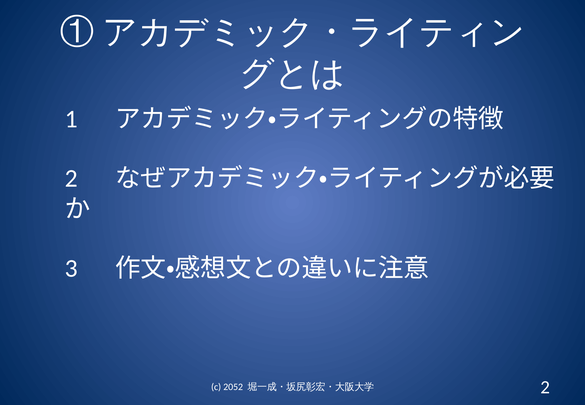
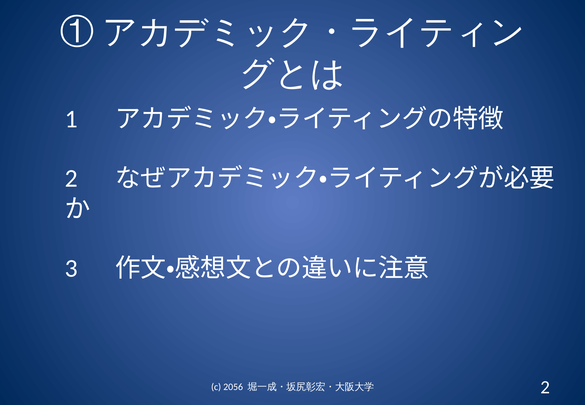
2052: 2052 -> 2056 (233, 387)
